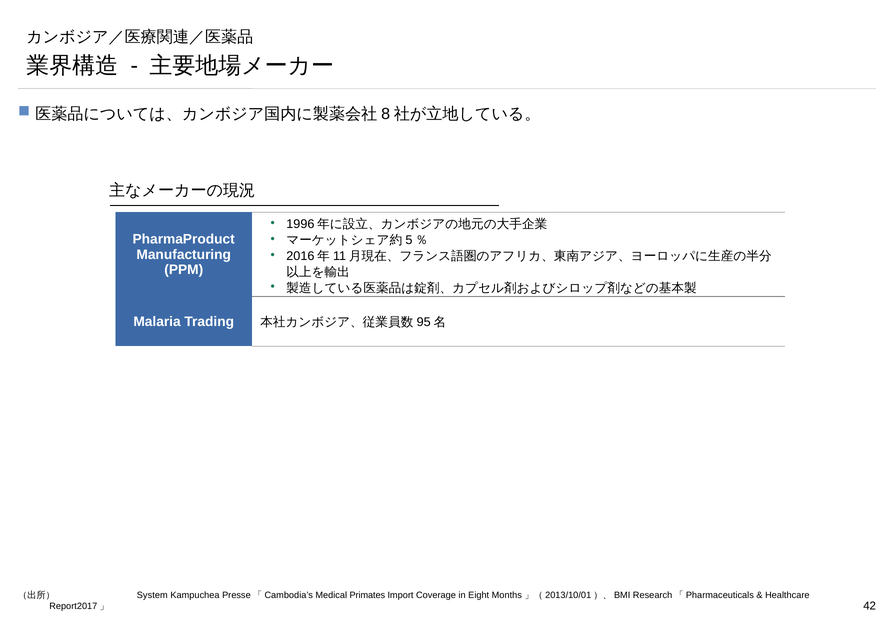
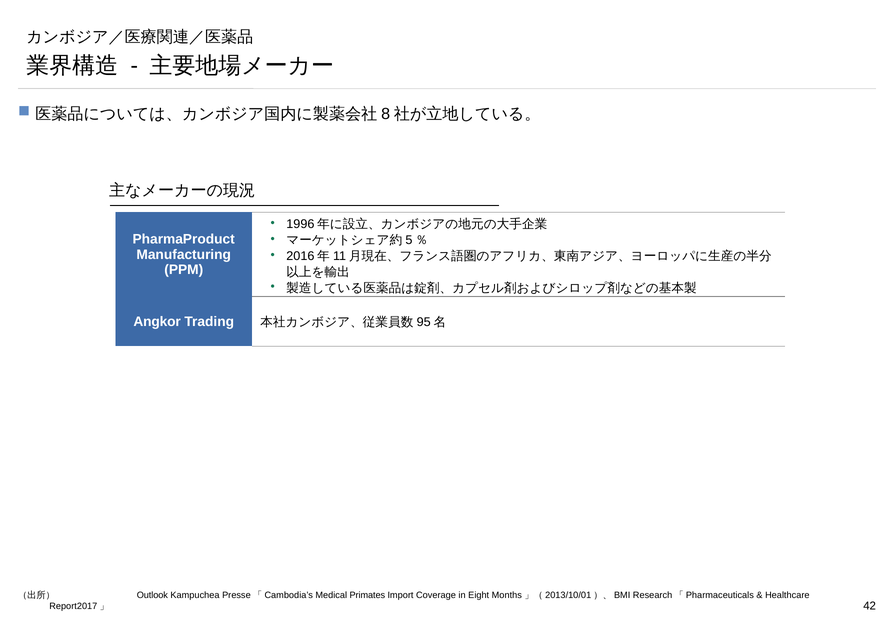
Malaria: Malaria -> Angkor (157, 322)
System: System -> Outlook (152, 595)
